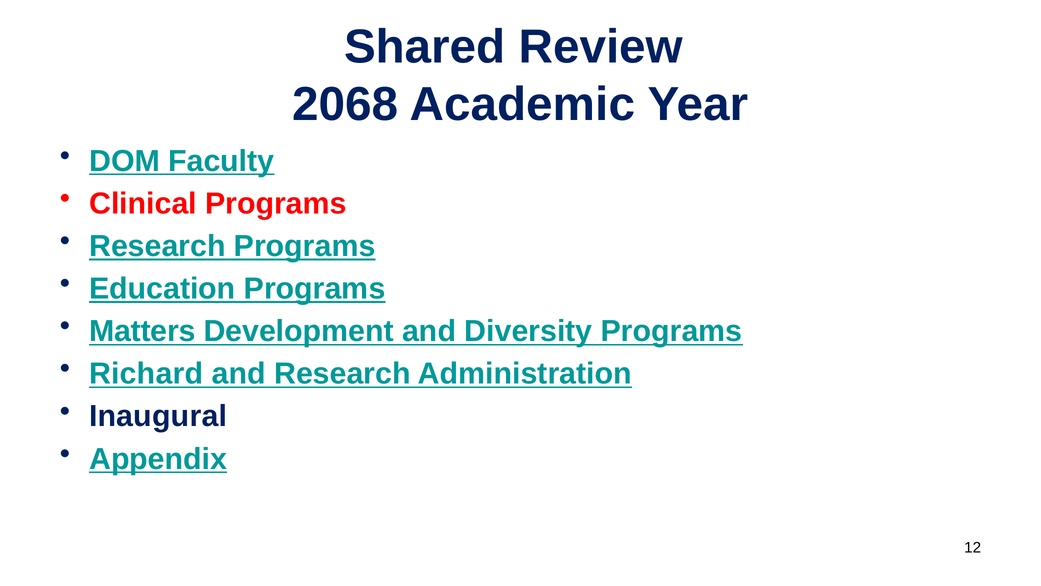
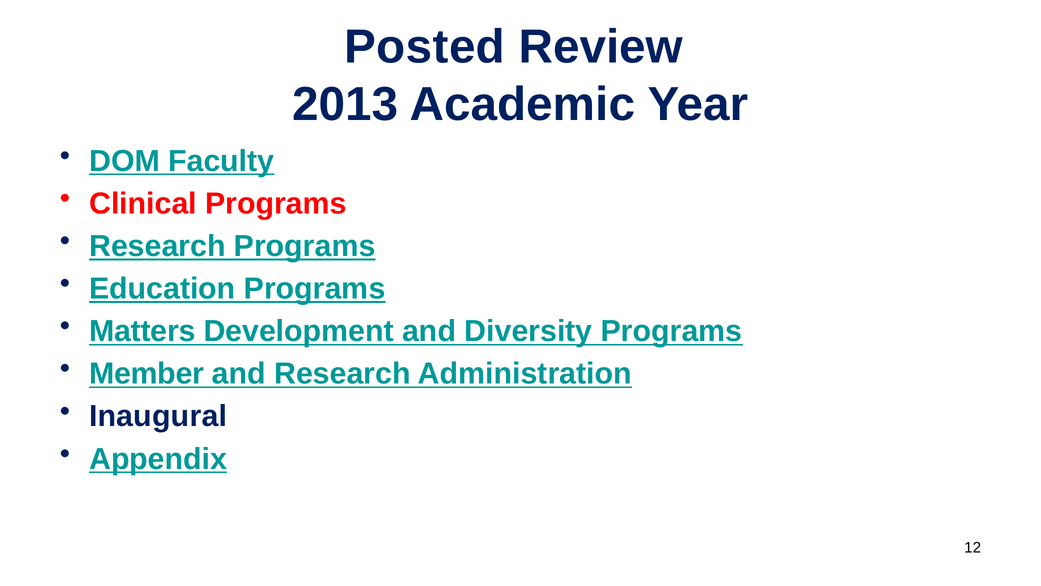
Shared: Shared -> Posted (425, 47)
2068: 2068 -> 2013 (345, 104)
Richard: Richard -> Member (146, 374)
